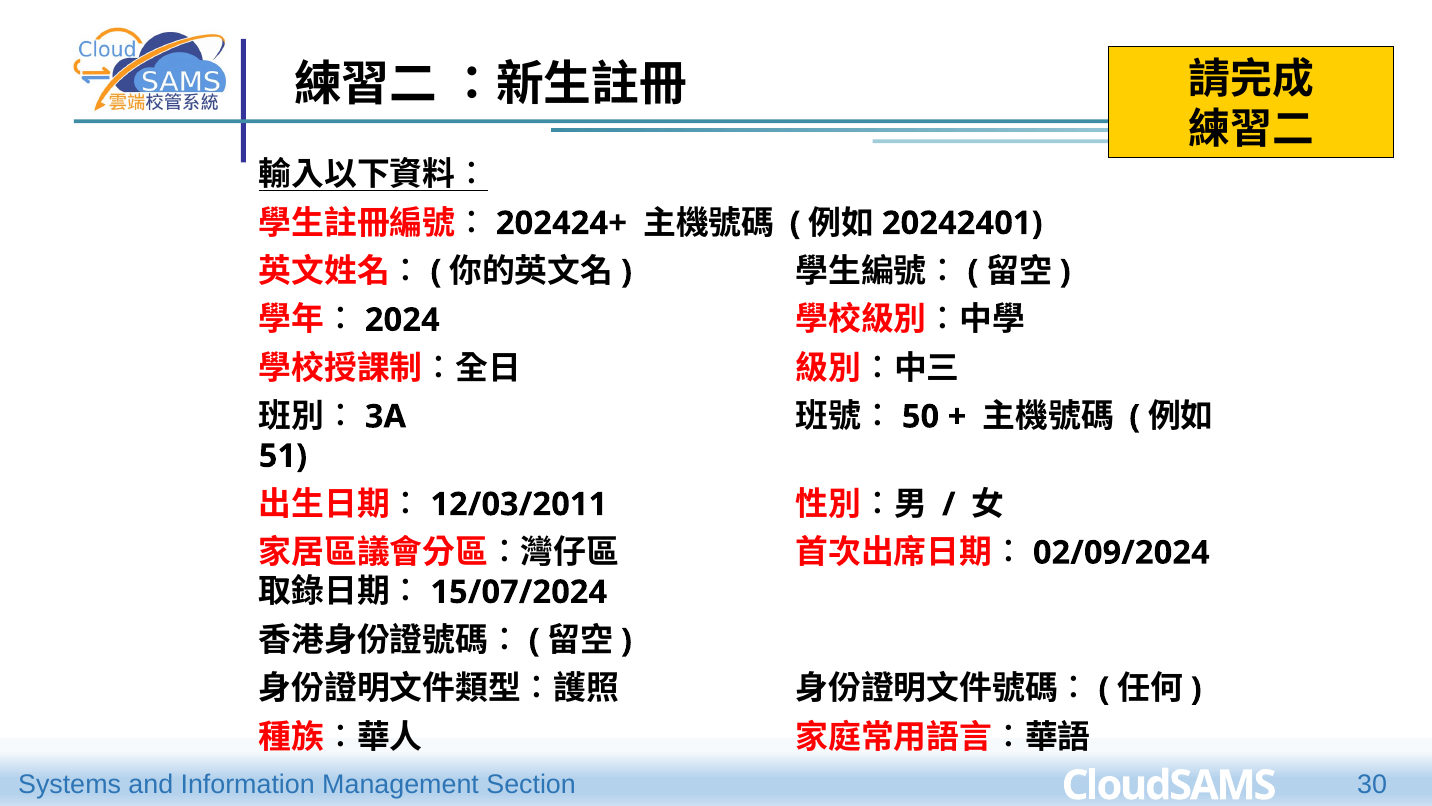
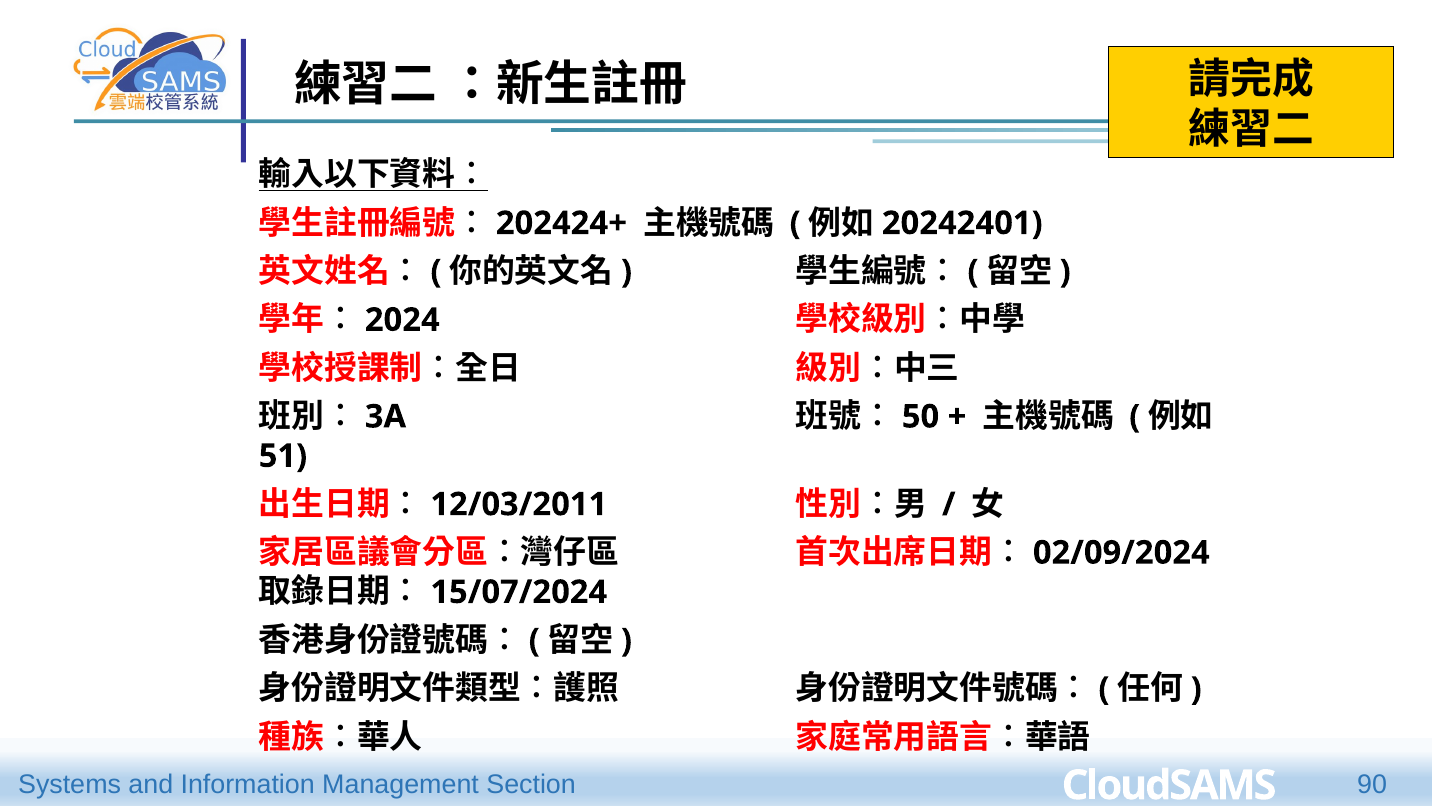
30: 30 -> 90 (1372, 785)
